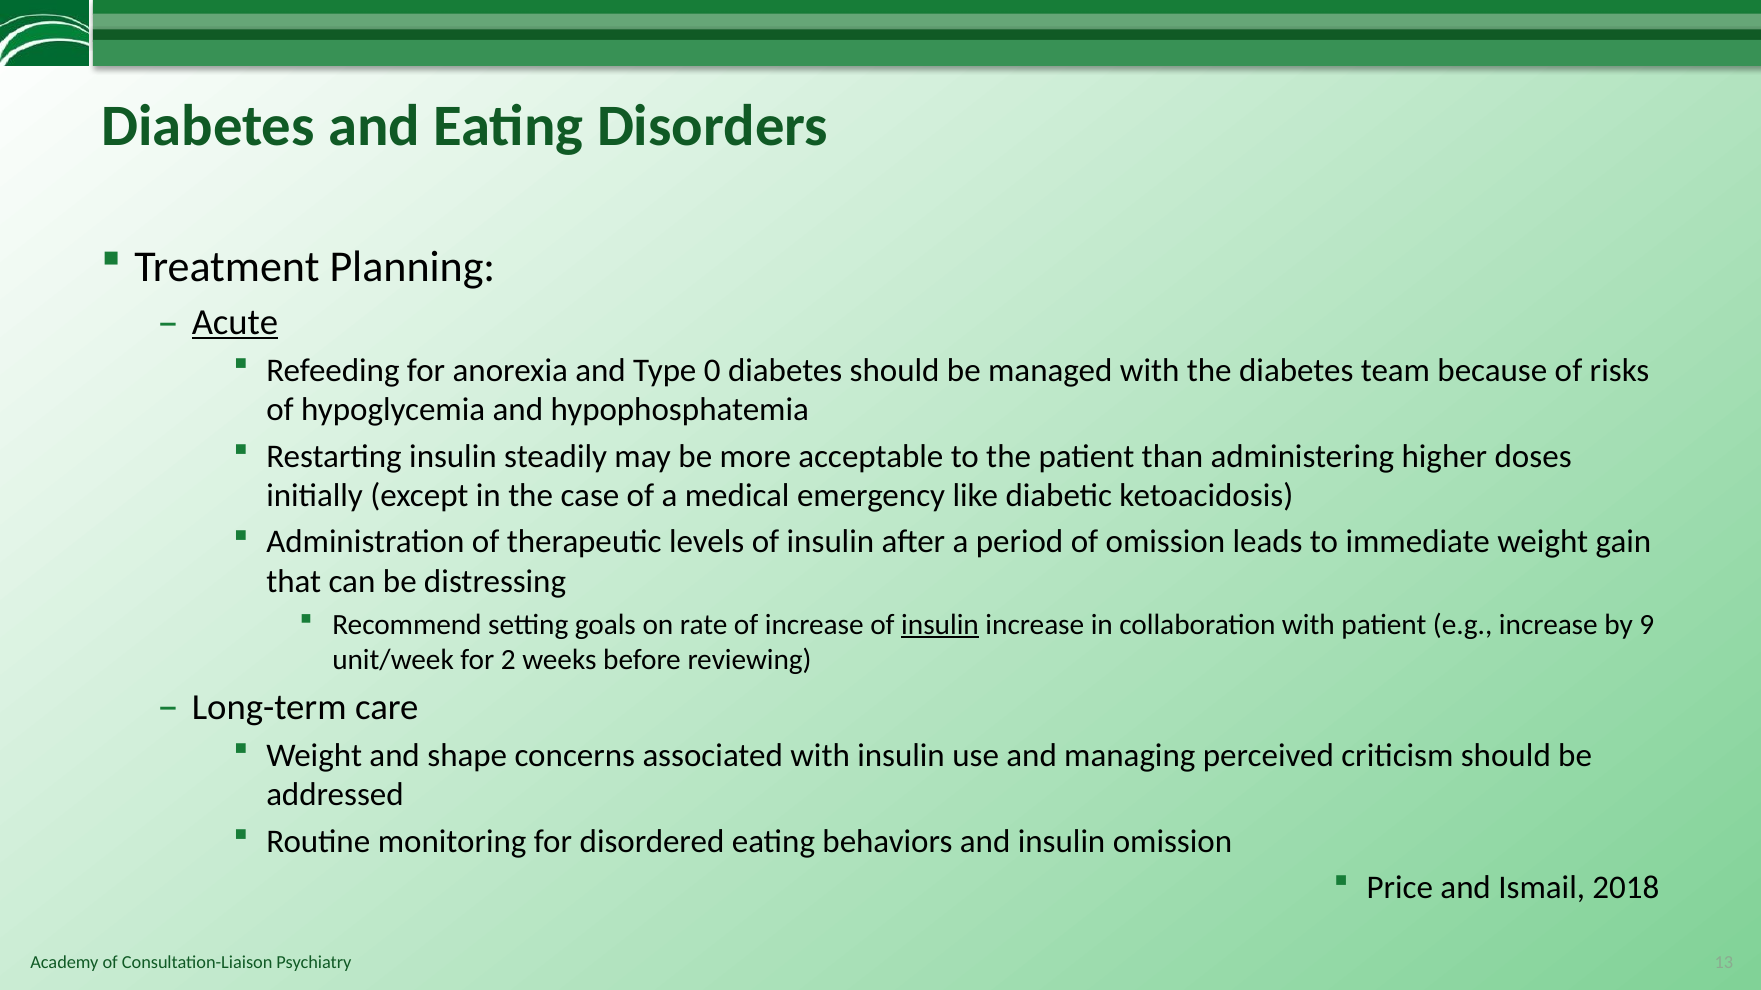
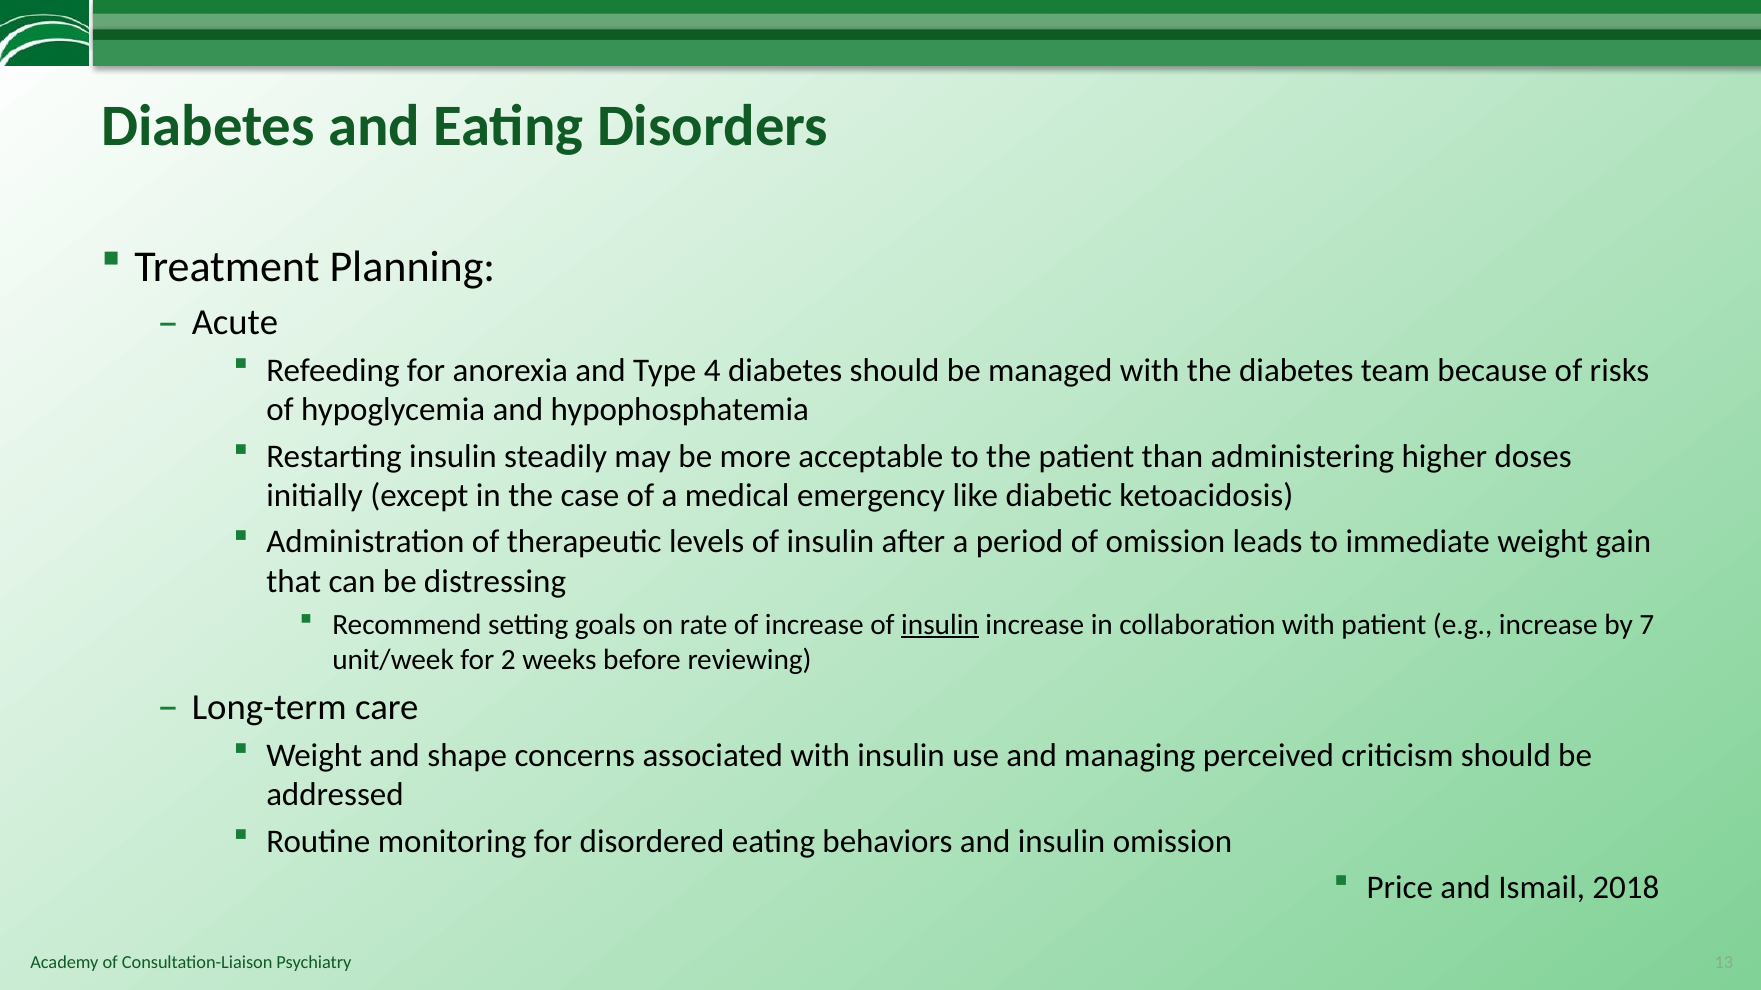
Acute underline: present -> none (235, 322)
0: 0 -> 4 (712, 371)
9: 9 -> 7 (1647, 625)
